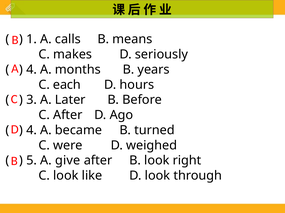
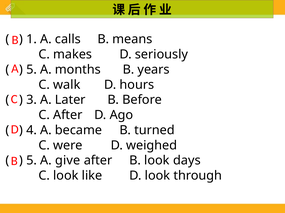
4: 4 -> 5 (32, 70)
each: each -> walk (67, 85)
right: right -> days (187, 161)
